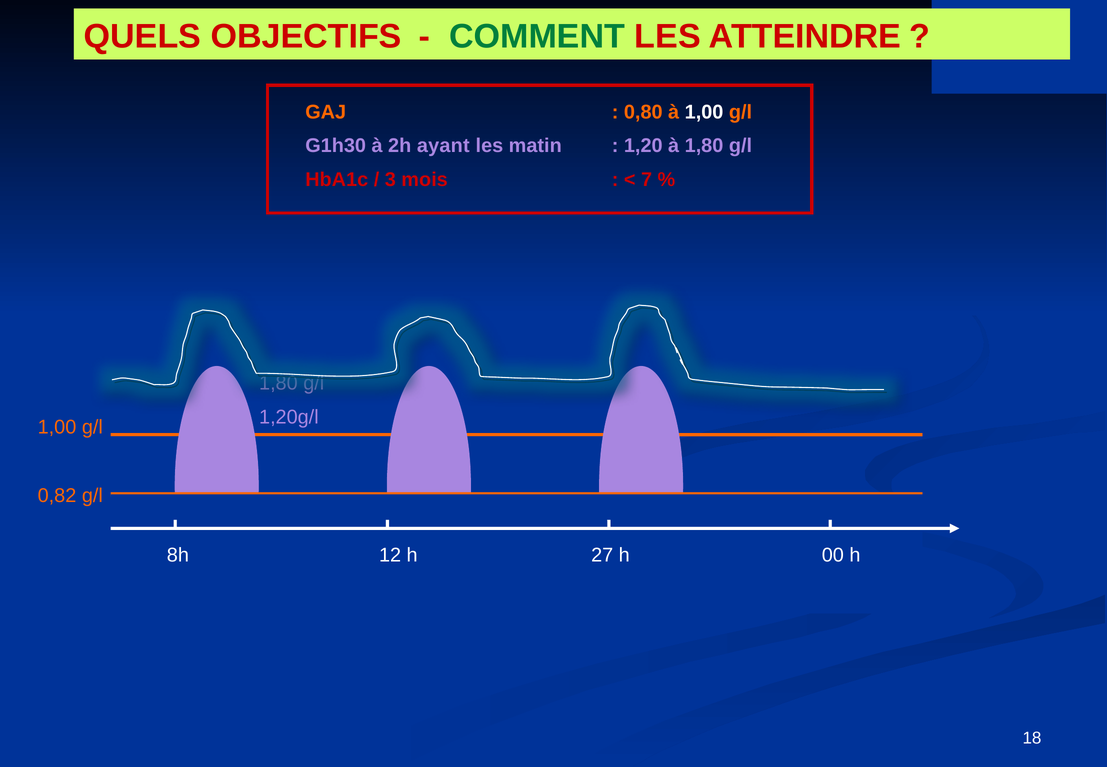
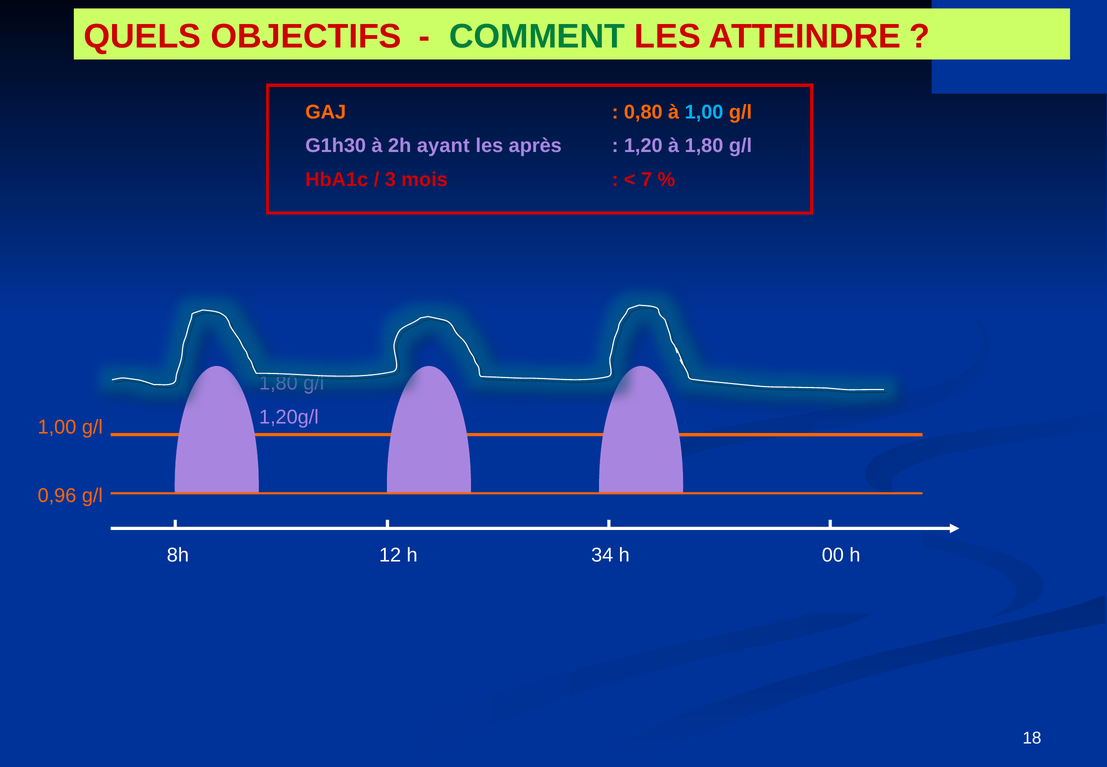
1,00 colour: white -> light blue (704, 112)
matin: matin -> après (535, 146)
0,82: 0,82 -> 0,96 (57, 495)
27: 27 -> 34 (602, 555)
